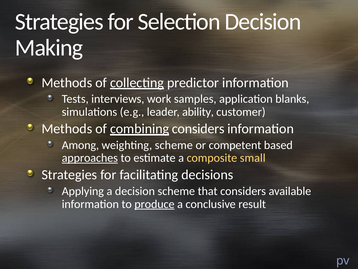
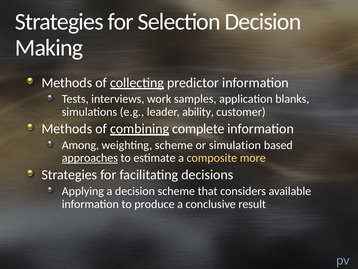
combining considers: considers -> complete (198, 128)
competent: competent -> simulation (235, 145)
small: small -> more (253, 158)
produce underline: present -> none (154, 204)
